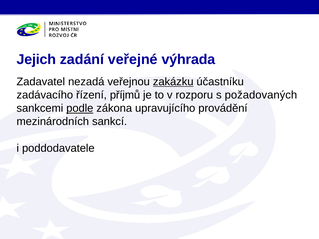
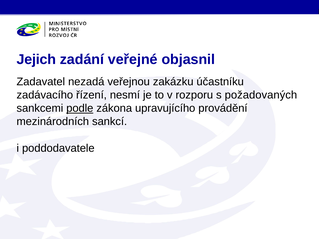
výhrada: výhrada -> objasnil (188, 60)
zakázku underline: present -> none (173, 82)
příjmů: příjmů -> nesmí (125, 95)
